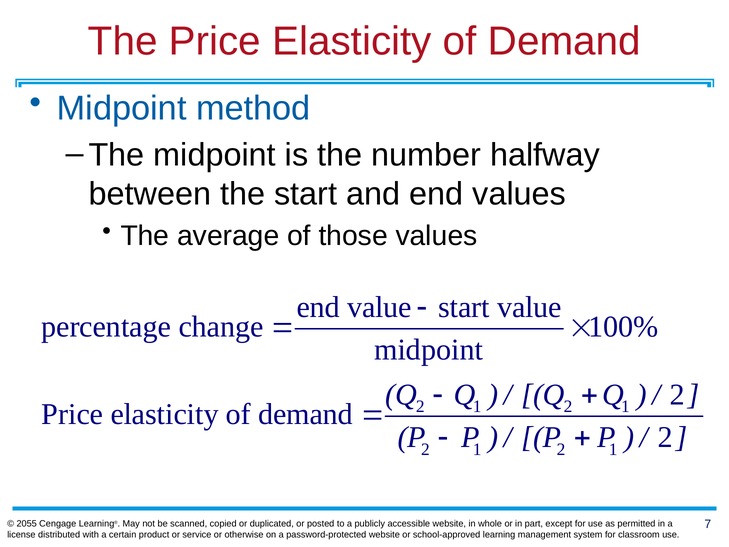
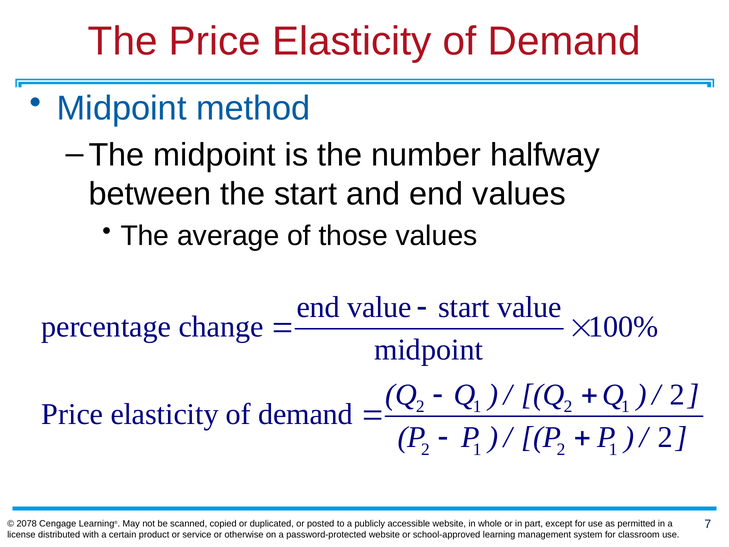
2055: 2055 -> 2078 (27, 524)
